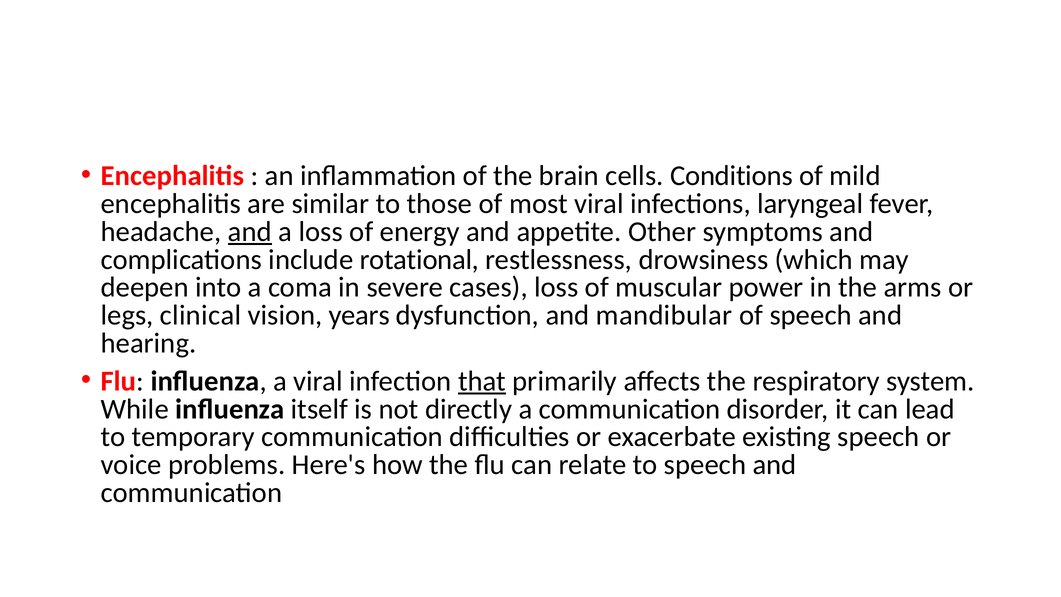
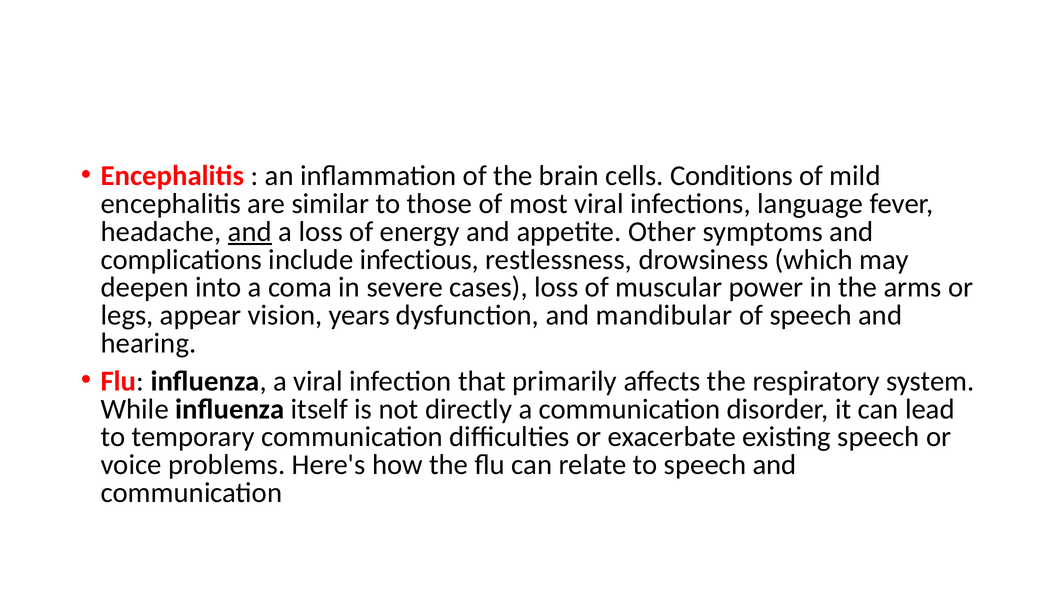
laryngeal: laryngeal -> language (810, 204)
rotational: rotational -> infectious (419, 259)
clinical: clinical -> appear (201, 315)
that underline: present -> none (482, 381)
